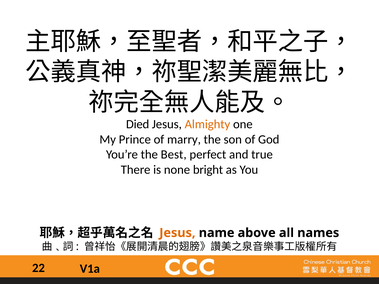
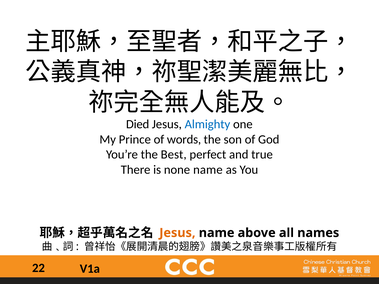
Almighty colour: orange -> blue (207, 124)
marry: marry -> words (184, 140)
none bright: bright -> name (208, 170)
